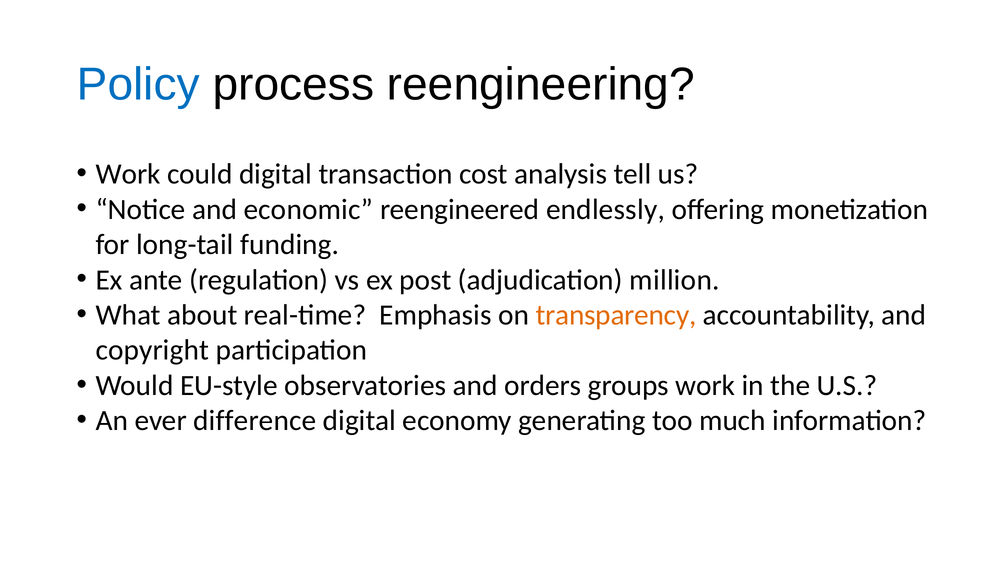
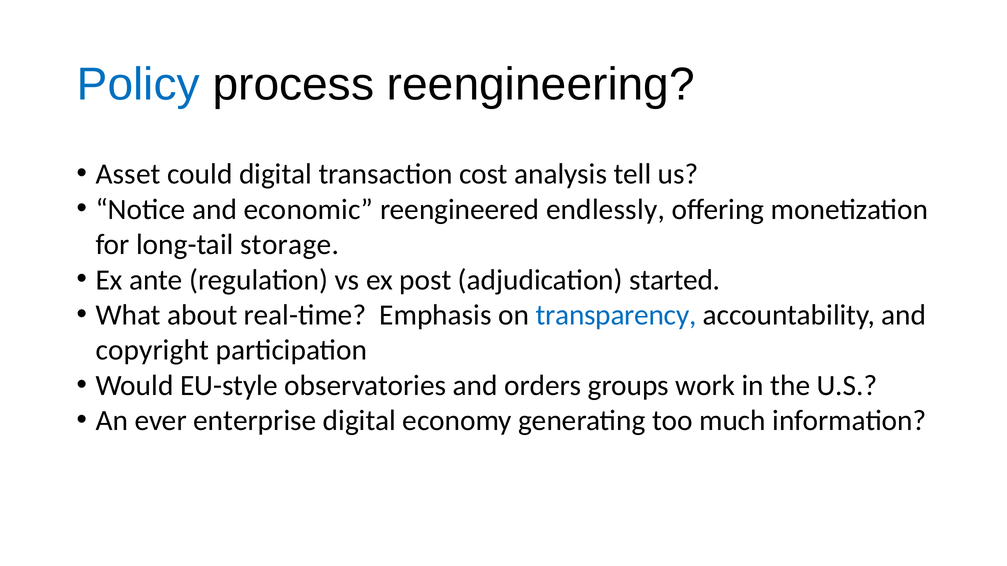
Work: Work -> Asset (128, 174)
funding: funding -> storage (290, 245)
million: million -> started (675, 280)
transparency colour: orange -> blue (616, 315)
difference: difference -> enterprise (255, 421)
